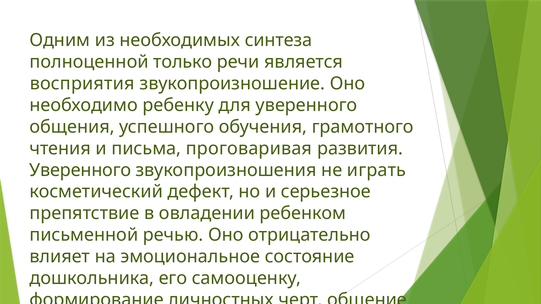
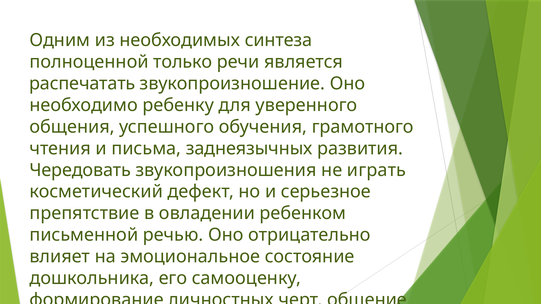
восприятия: восприятия -> распечатать (82, 84)
проговаривая: проговаривая -> заднеязычных (249, 149)
Уверенного: Уверенного -> Чередовать (80, 170)
